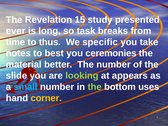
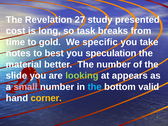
15: 15 -> 27 (80, 20)
ever: ever -> cost (16, 31)
thus: thus -> gold (50, 42)
ceremonies: ceremonies -> speculation (111, 53)
small colour: light blue -> pink (26, 87)
the colour: light green -> light blue (95, 87)
uses: uses -> valid (149, 87)
